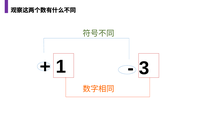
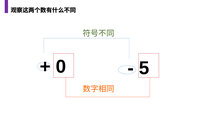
1: 1 -> 0 (61, 67)
3: 3 -> 5 (144, 68)
